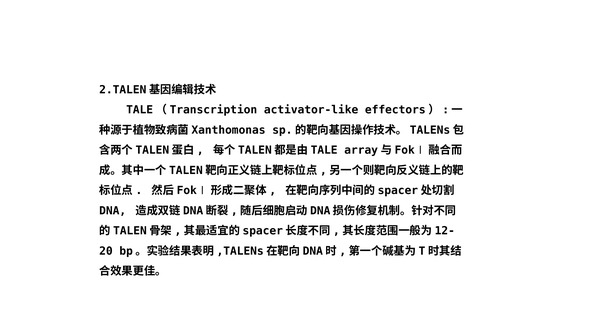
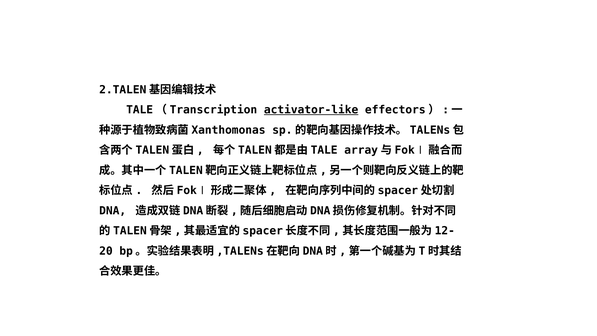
activator-like underline: none -> present (311, 110)
